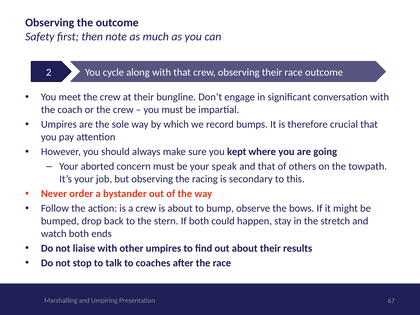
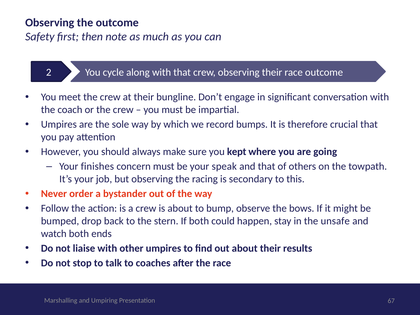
aborted: aborted -> finishes (97, 166)
stretch: stretch -> unsafe (335, 221)
